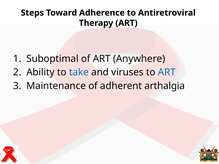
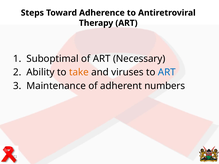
Anywhere: Anywhere -> Necessary (139, 59)
take colour: blue -> orange (79, 72)
arthalgia: arthalgia -> numbers (165, 86)
